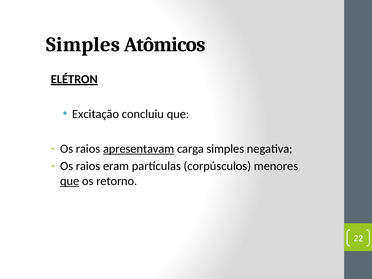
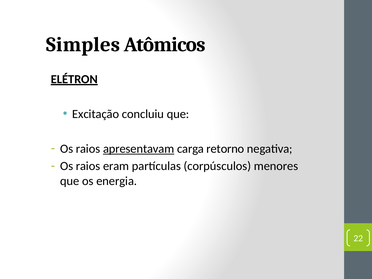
carga simples: simples -> retorno (225, 149)
que underline: present -> none (70, 181)
retorno: retorno -> energia (117, 181)
